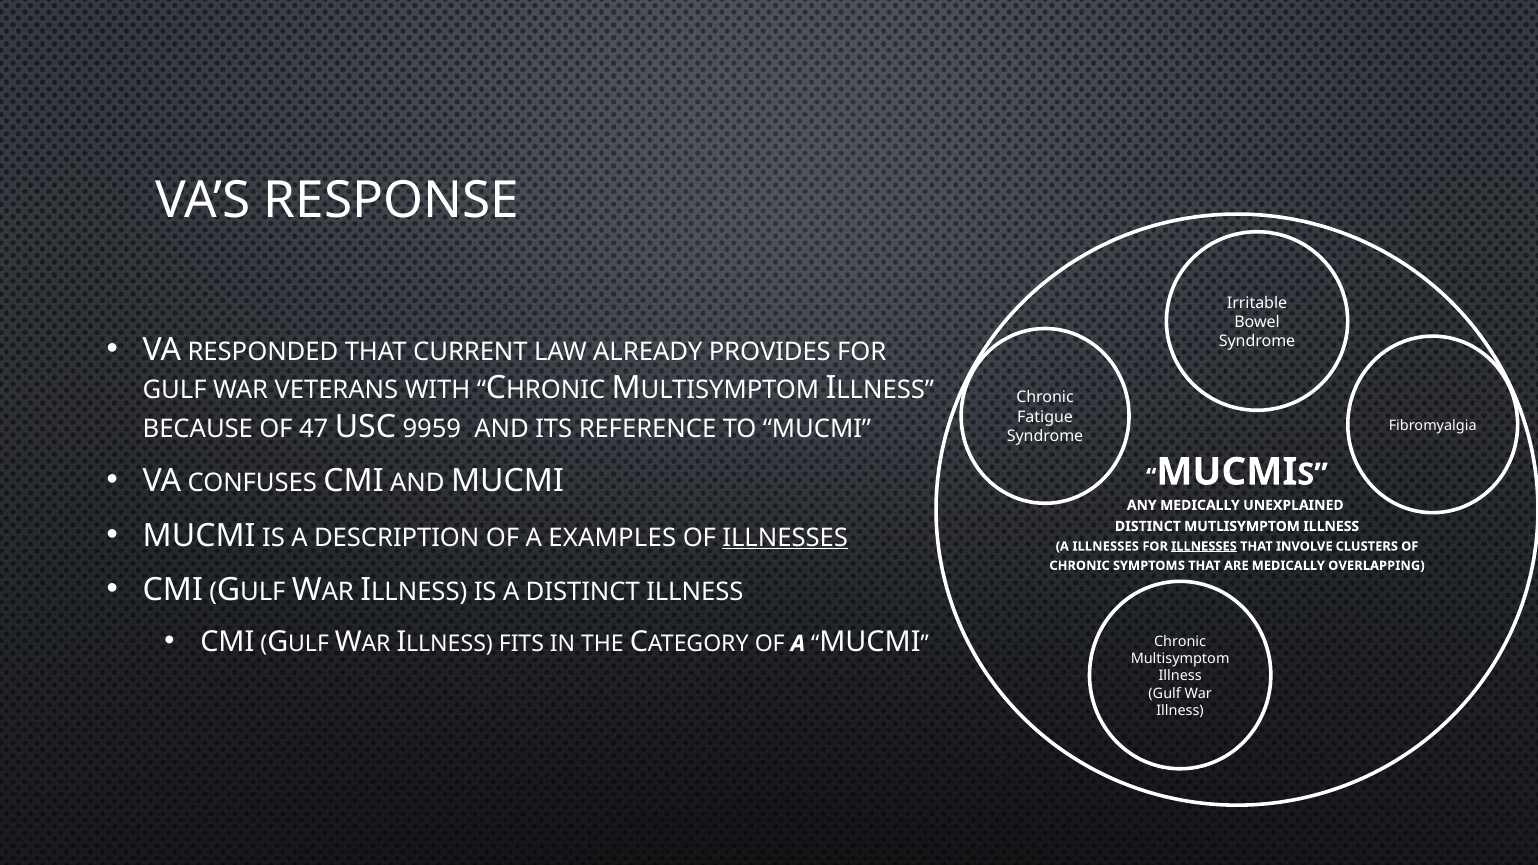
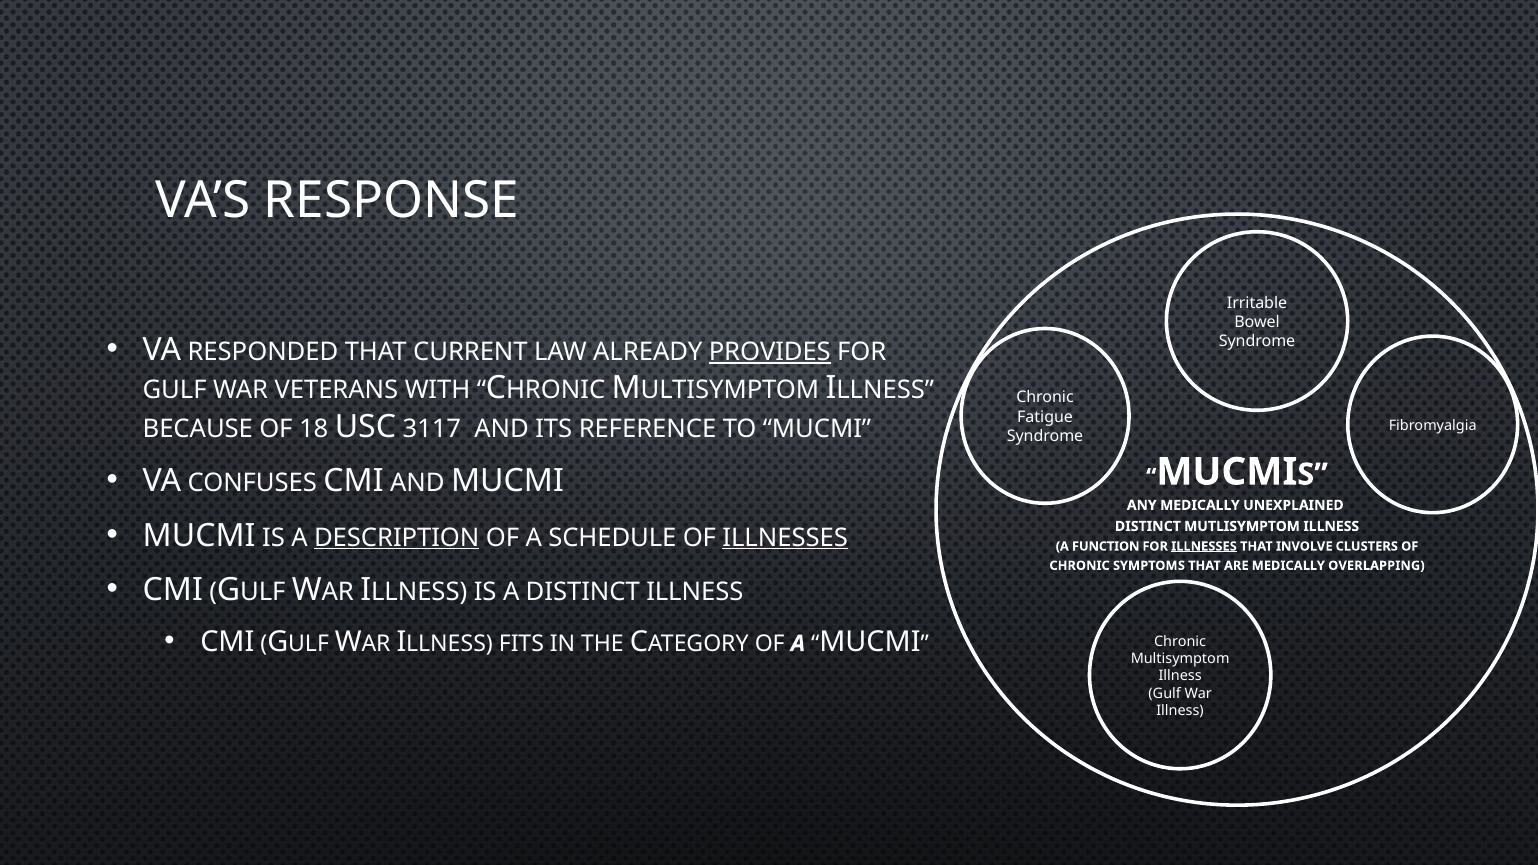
PROVIDES underline: none -> present (770, 352)
47: 47 -> 18 (314, 429)
9959: 9959 -> 3117 (432, 429)
DESCRIPTION underline: none -> present (397, 538)
EXAMPLES: EXAMPLES -> SCHEDULE (612, 538)
A ILLNESSES: ILLNESSES -> FUNCTION (1106, 546)
